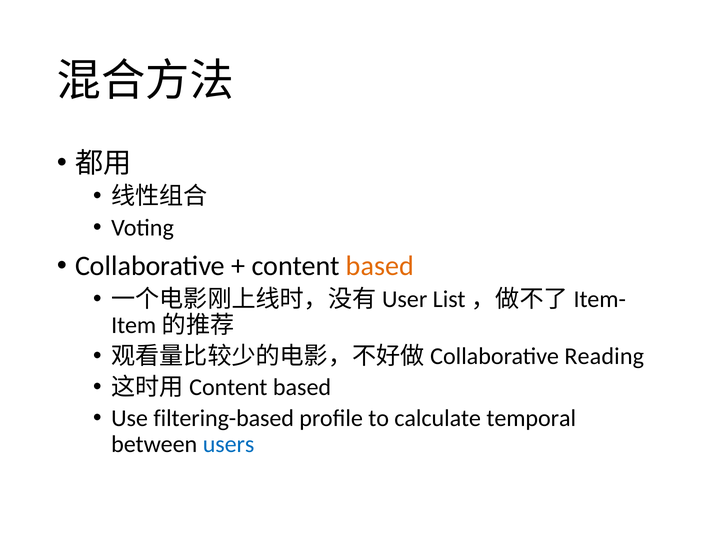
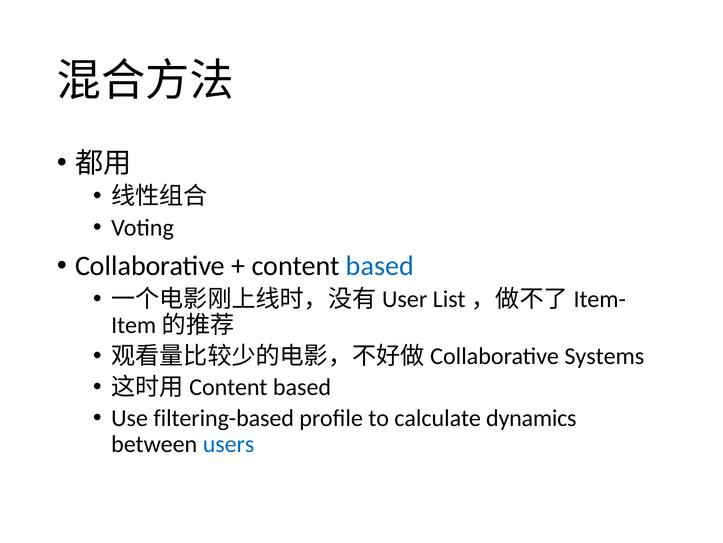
based colour: orange -> blue (380, 265)
Reading: Reading -> Systems (604, 356)
temporal: temporal -> dynamics (531, 418)
